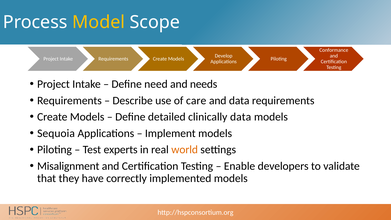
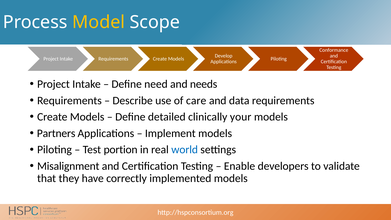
clinically data: data -> your (241, 117)
Sequoia: Sequoia -> Partners (56, 133)
experts: experts -> portion (121, 150)
world colour: orange -> blue (185, 150)
